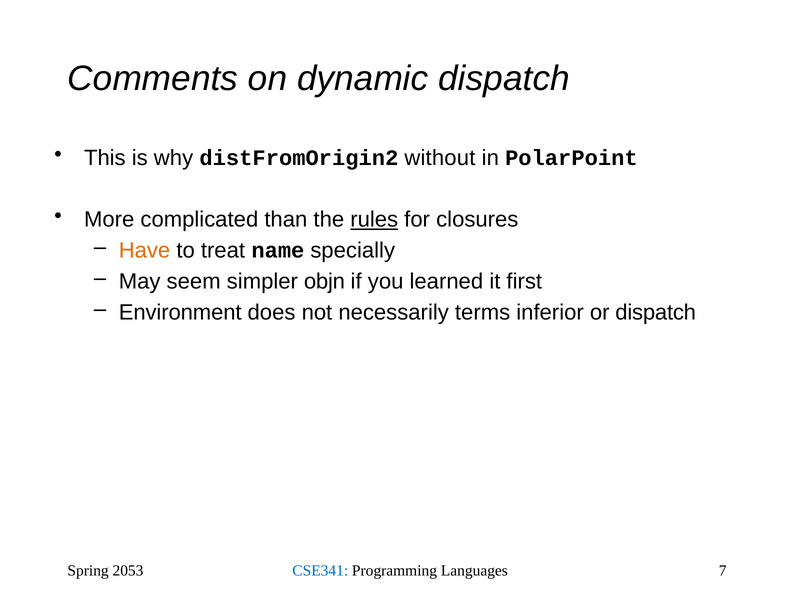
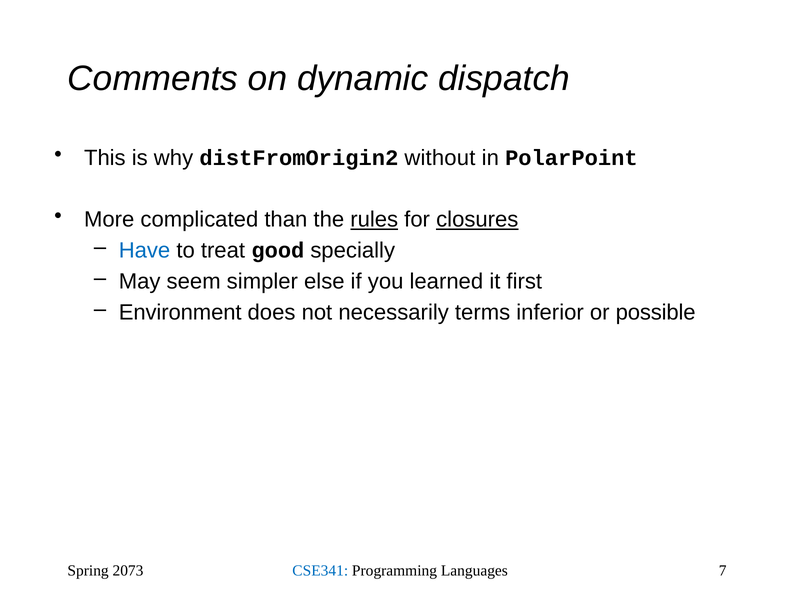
closures underline: none -> present (477, 219)
Have colour: orange -> blue (145, 250)
name: name -> good (278, 250)
objn: objn -> else (324, 281)
or dispatch: dispatch -> possible (656, 312)
2053: 2053 -> 2073 (128, 570)
